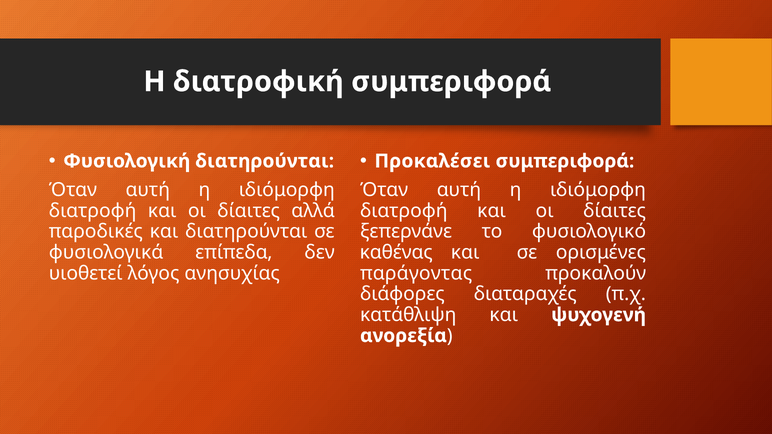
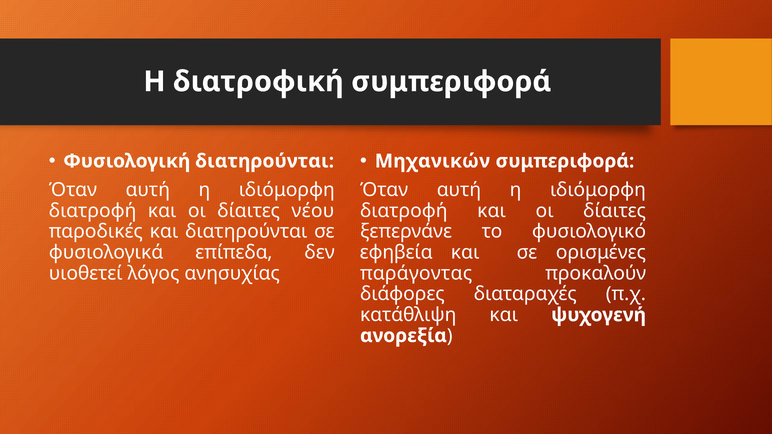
Προκαλέσει: Προκαλέσει -> Μηχανικών (432, 161)
αλλά: αλλά -> νέου (313, 211)
καθένας: καθένας -> εφηβεία (396, 253)
